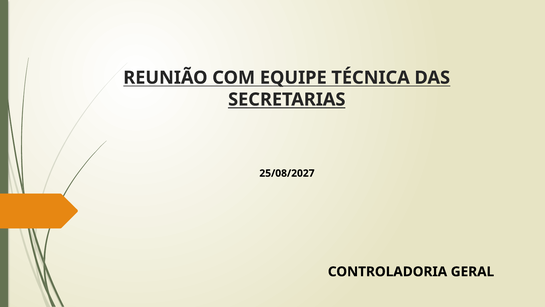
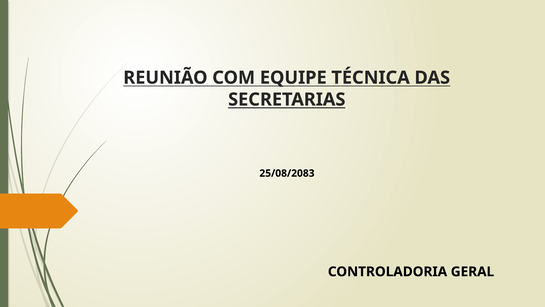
25/08/2027: 25/08/2027 -> 25/08/2083 (287, 173)
